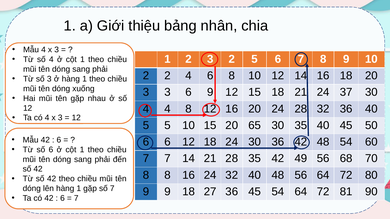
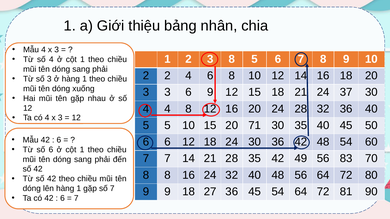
3 2: 2 -> 8 (232, 59)
65: 65 -> 71 (255, 126)
68: 68 -> 83 (346, 159)
